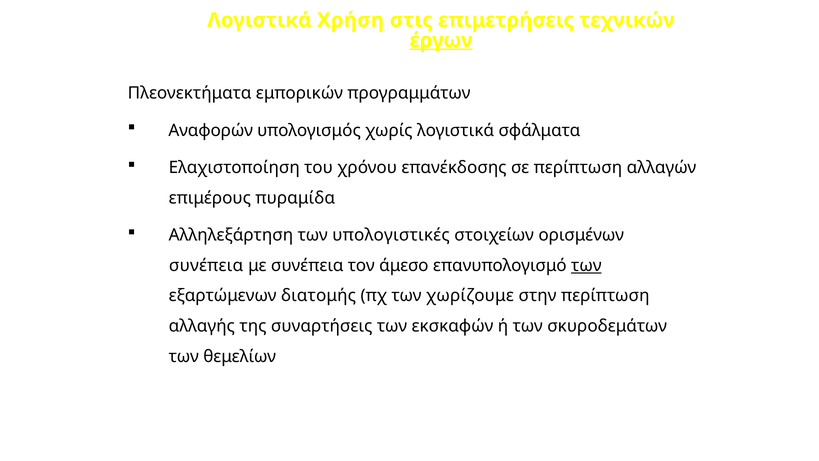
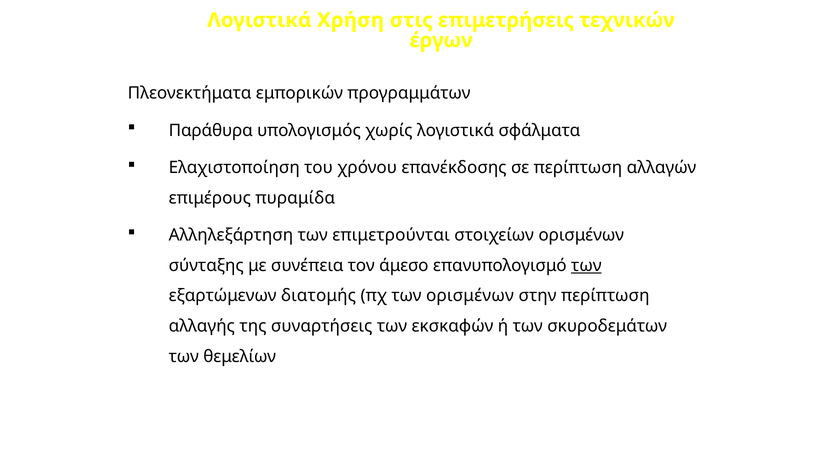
έργων underline: present -> none (441, 40)
Αναφορών: Αναφορών -> Παράθυρα (211, 130)
υπολογιστικές: υπολογιστικές -> επιμετρούνται (391, 235)
συνέπεια: συνέπεια -> σύνταξης (206, 265)
των χωρίζουμε: χωρίζουμε -> ορισμένων (470, 296)
